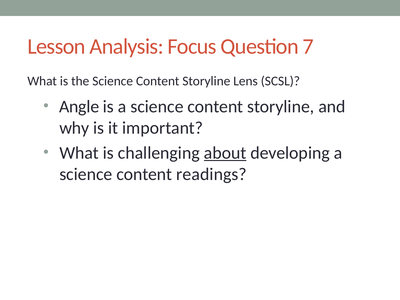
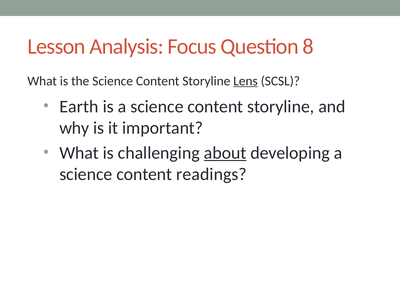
7: 7 -> 8 (308, 47)
Lens underline: none -> present (246, 81)
Angle: Angle -> Earth (79, 107)
